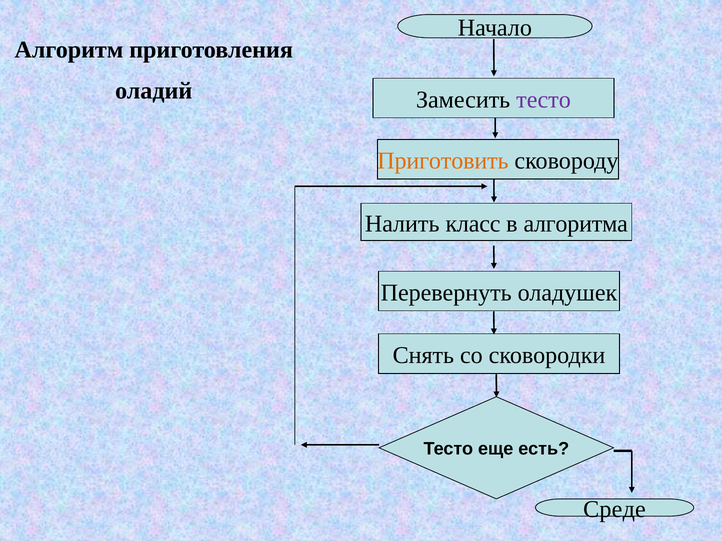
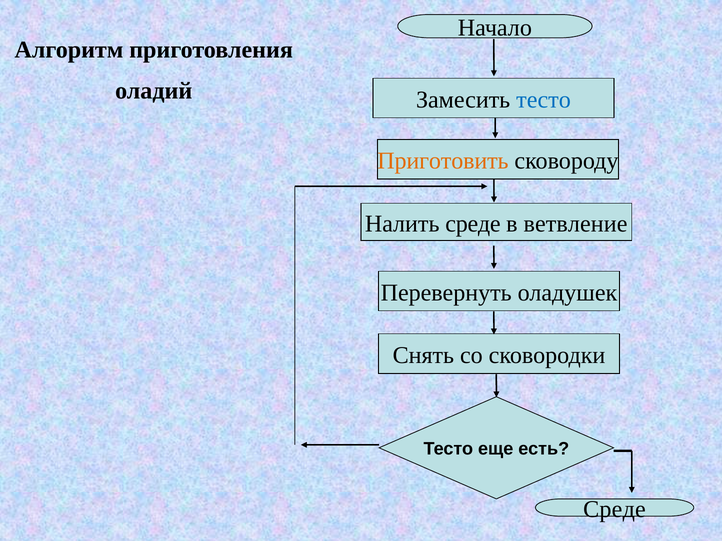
тесто colour: purple -> blue (544, 100)
Налить класс: класс -> среде (473, 224)
алгоритма: алгоритма -> ветвление (576, 224)
